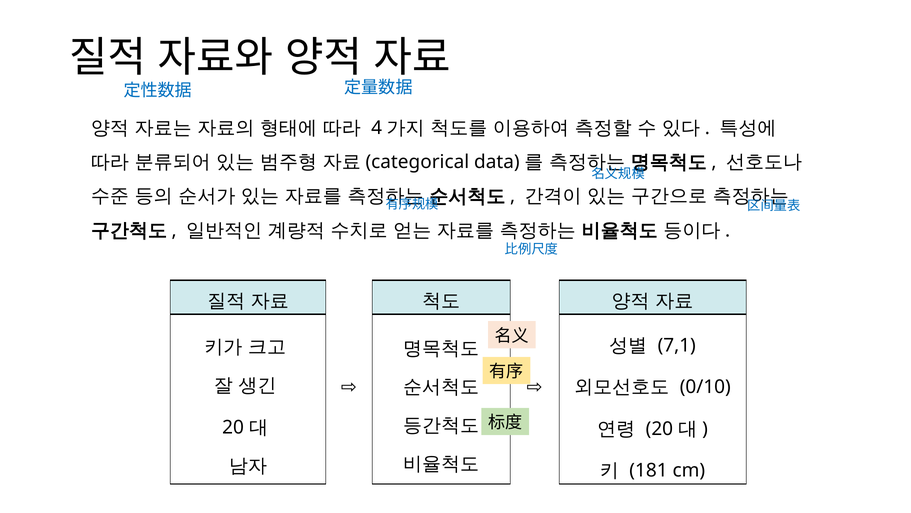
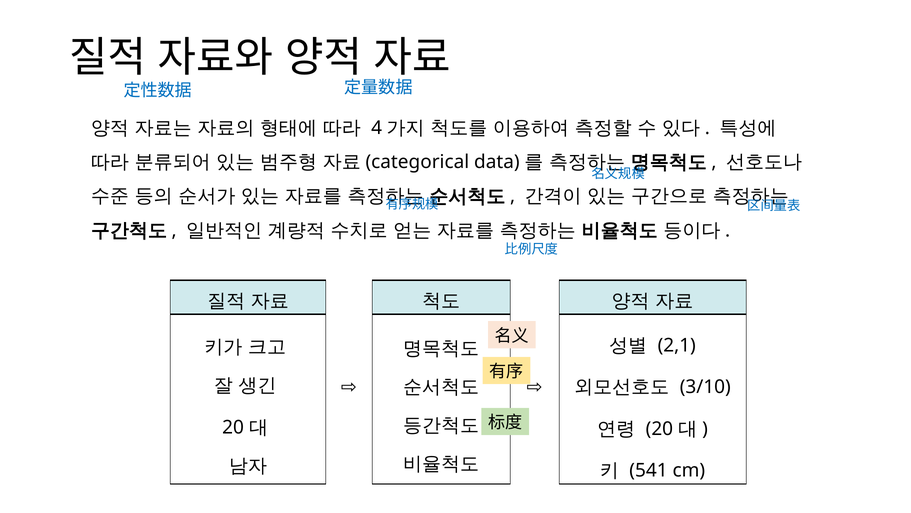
7,1: 7,1 -> 2,1 (677, 345)
0/10: 0/10 -> 3/10 (705, 387)
181: 181 -> 541 (648, 470)
